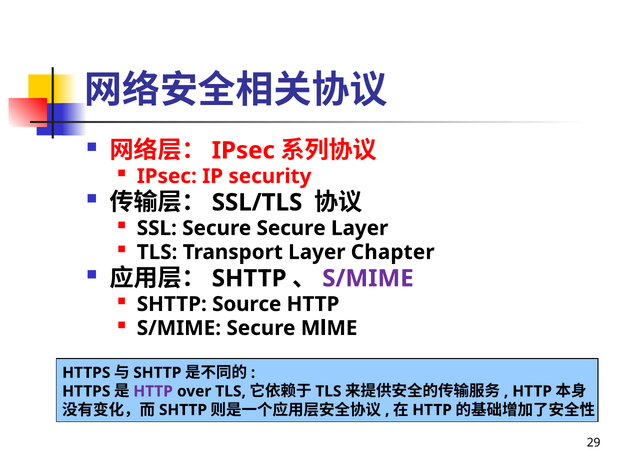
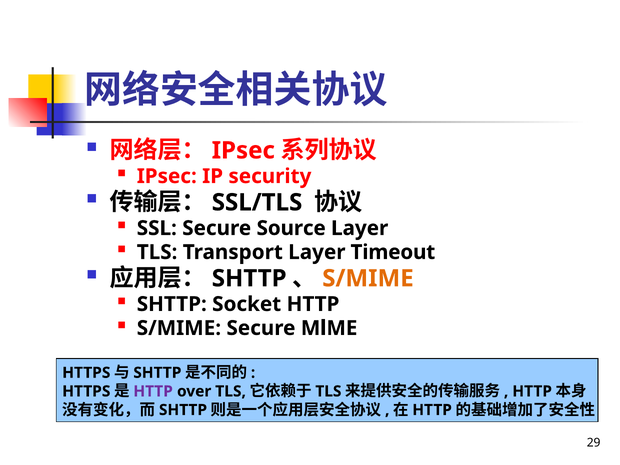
Secure Secure: Secure -> Source (291, 228)
Chapter: Chapter -> Timeout (393, 252)
S/MIME colour: purple -> orange (368, 278)
Source: Source -> Socket (247, 304)
